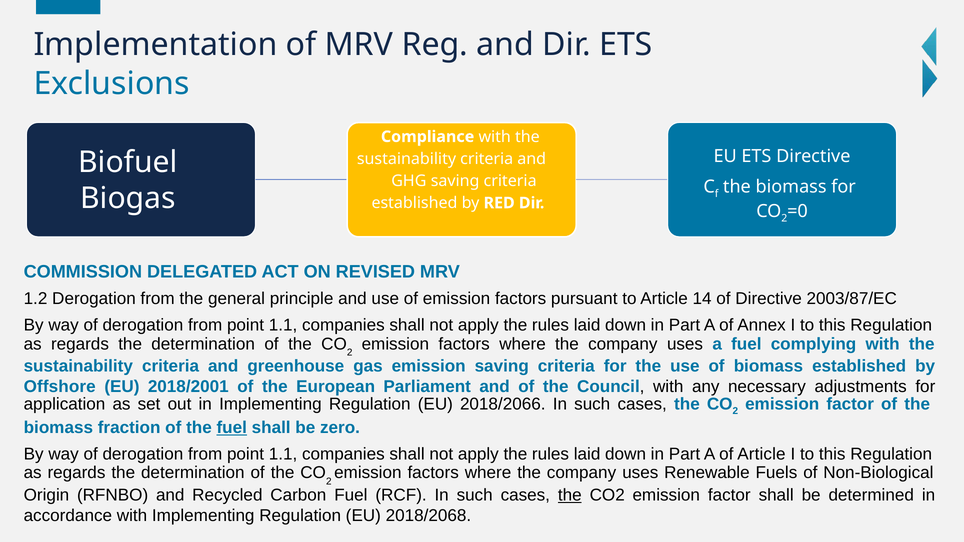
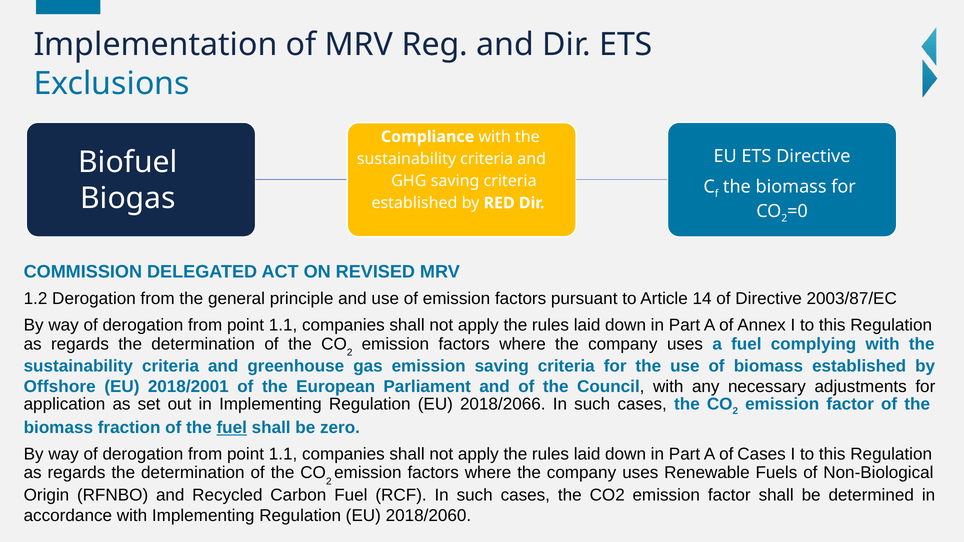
of Article: Article -> Cases (762, 454)
the underline: present -> none (570, 495)
2018/2068: 2018/2068 -> 2018/2060 (428, 516)
